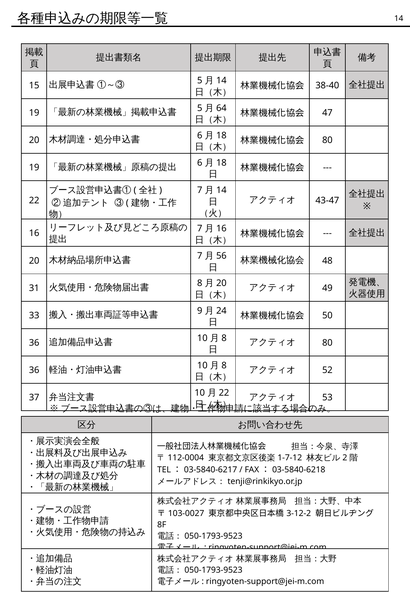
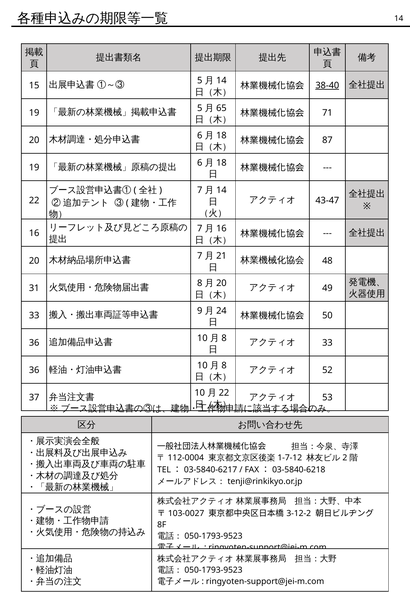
38-40 underline: none -> present (327, 85)
47: 47 -> 71 (327, 113)
64: 64 -> 65 (221, 108)
80: 80 -> 87 (327, 140)
56: 56 -> 21 (221, 256)
80: 80 -> 33 (327, 342)
